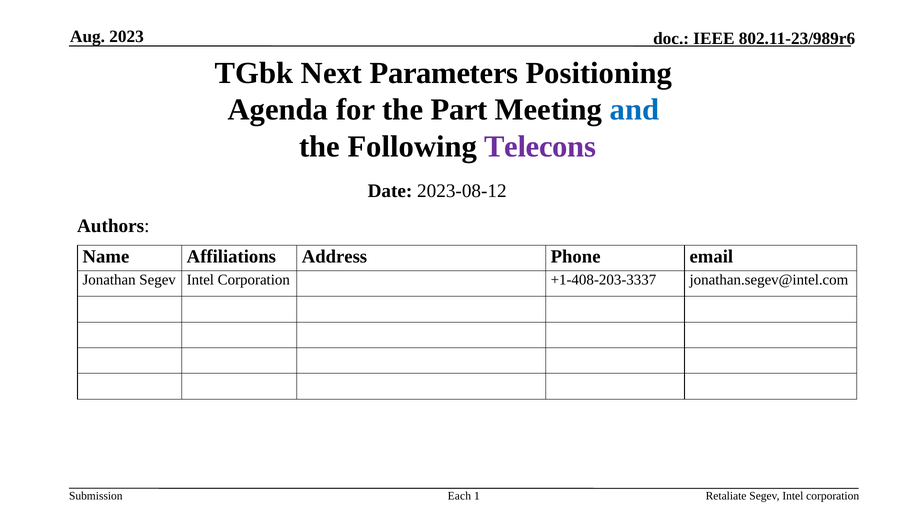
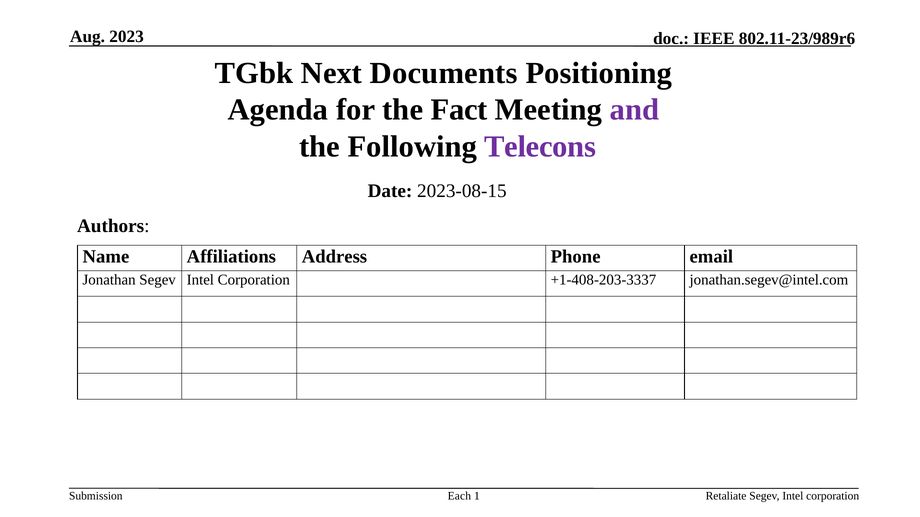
Parameters: Parameters -> Documents (444, 73)
Part: Part -> Fact (459, 110)
and colour: blue -> purple (634, 110)
2023-08-12: 2023-08-12 -> 2023-08-15 (462, 191)
